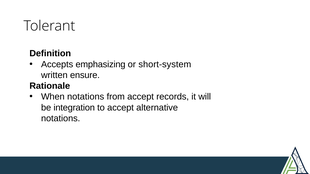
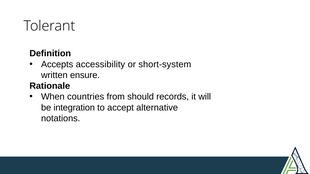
emphasizing: emphasizing -> accessibility (100, 64)
When notations: notations -> countries (86, 97)
from accept: accept -> should (141, 97)
